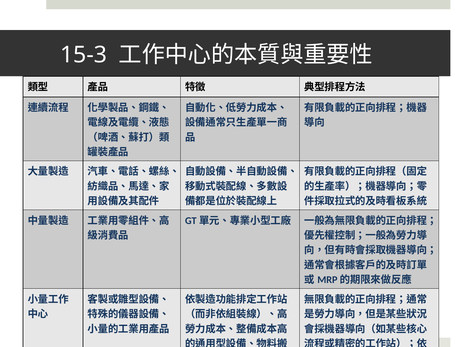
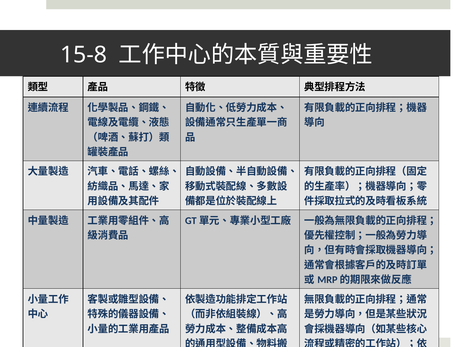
15-3: 15-3 -> 15-8 (84, 55)
